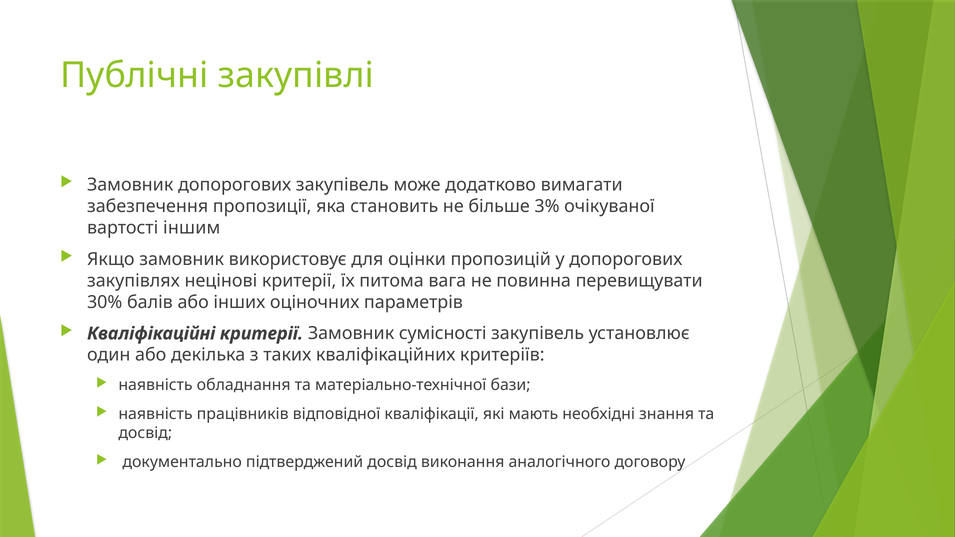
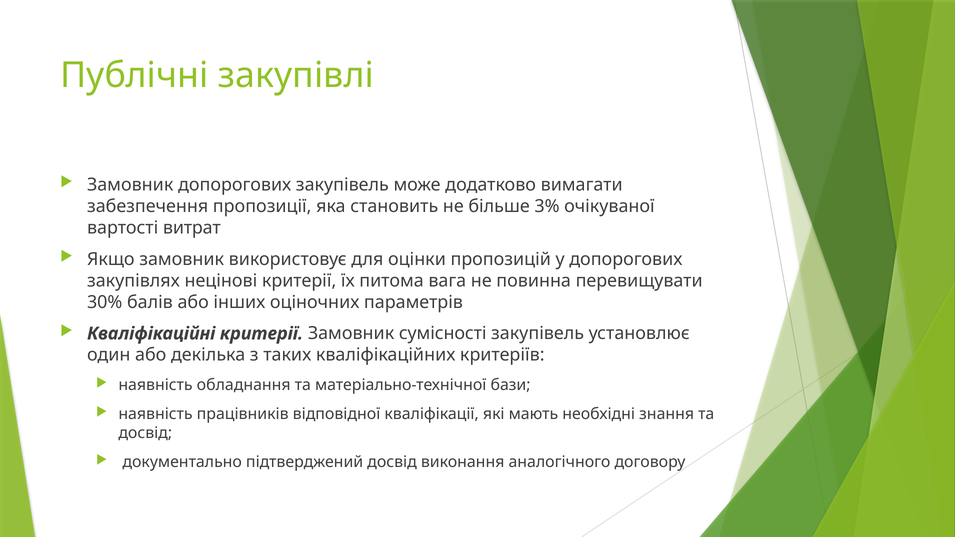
іншим: іншим -> витрат (192, 228)
